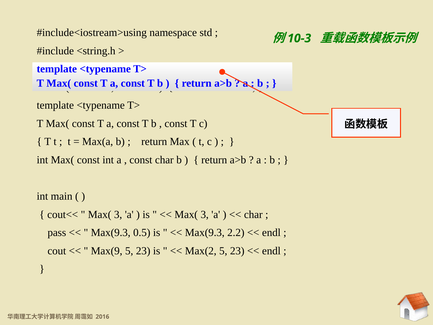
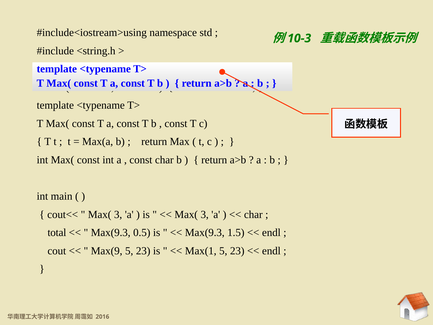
pass: pass -> total (57, 232)
2.2: 2.2 -> 1.5 (236, 232)
Max(2: Max(2 -> Max(1 (201, 251)
